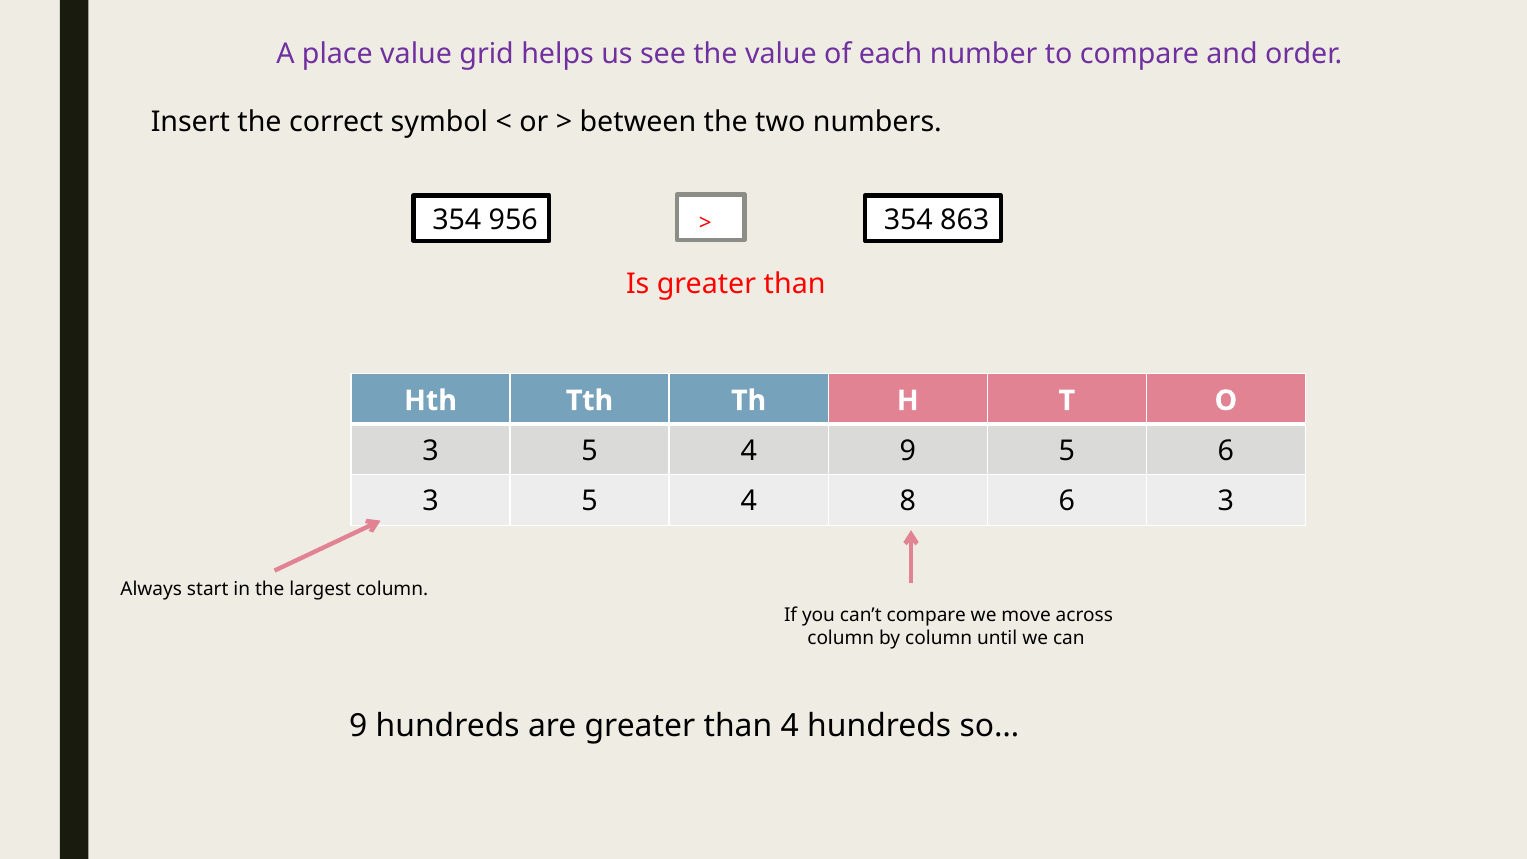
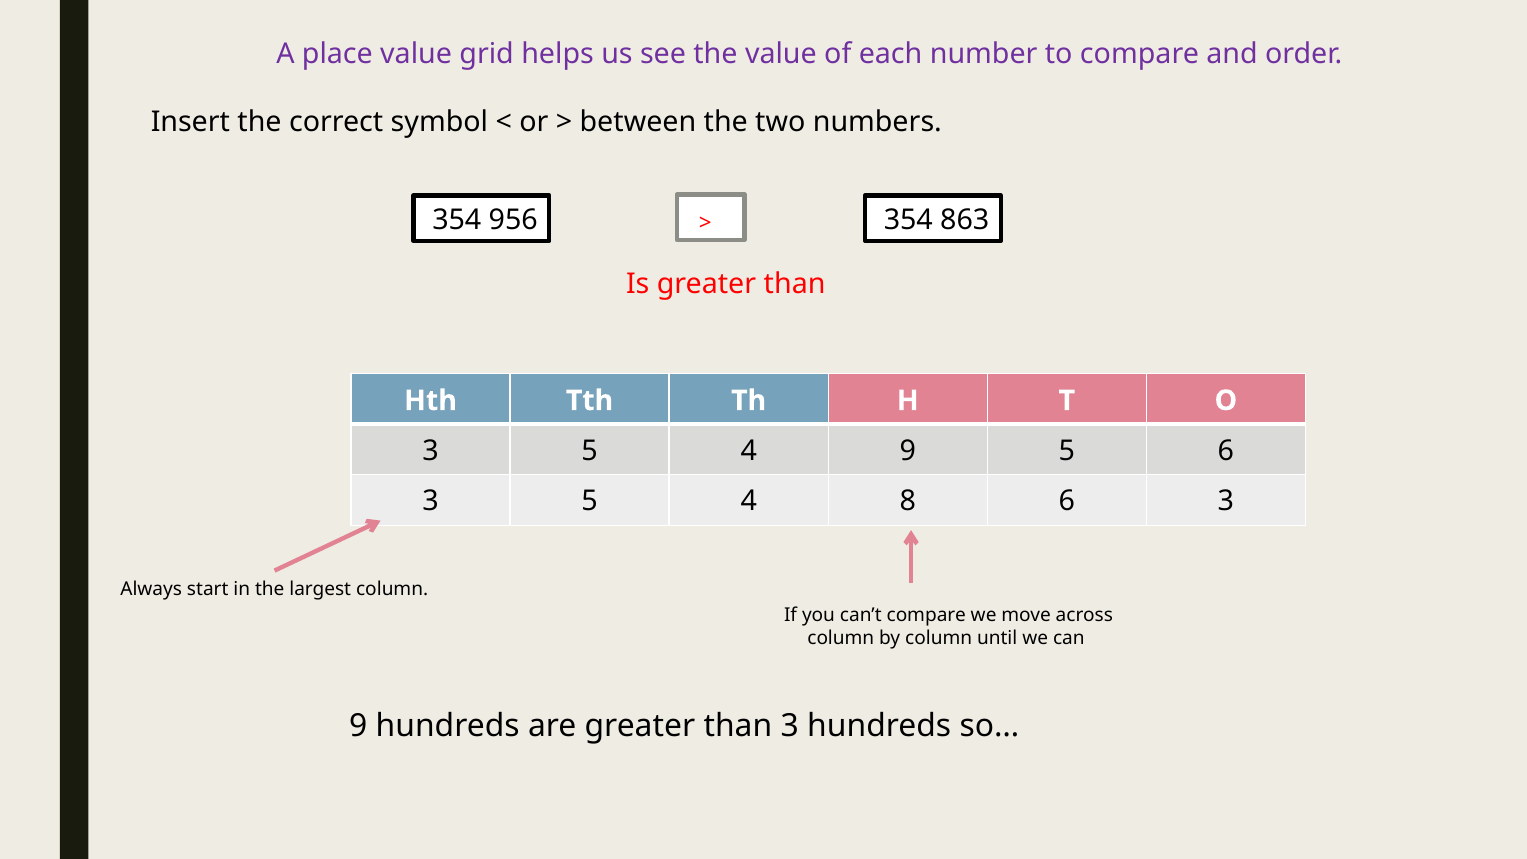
than 4: 4 -> 3 (790, 726)
